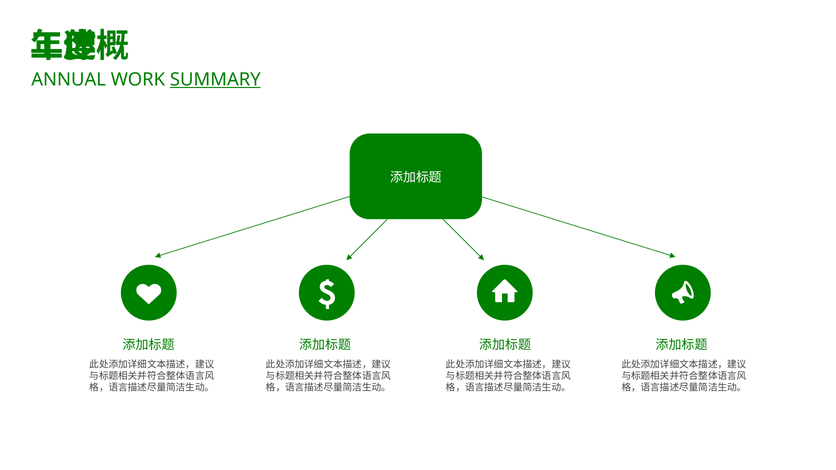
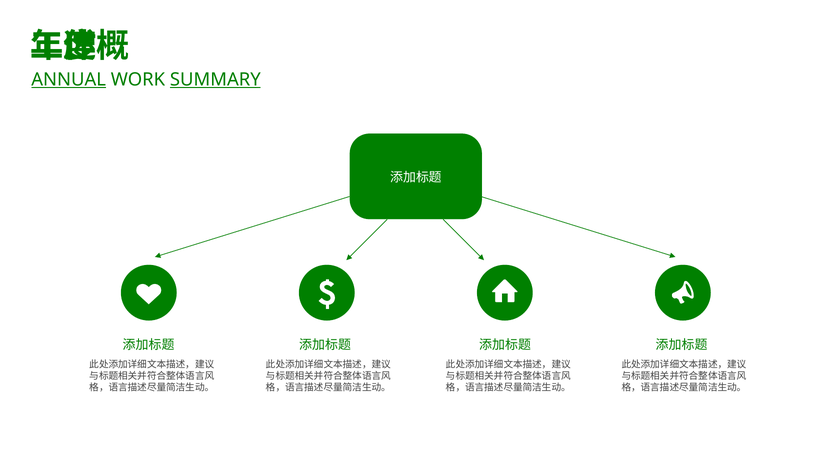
ANNUAL underline: none -> present (69, 80)
